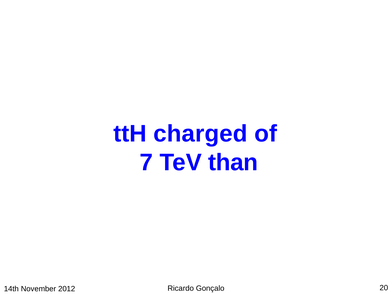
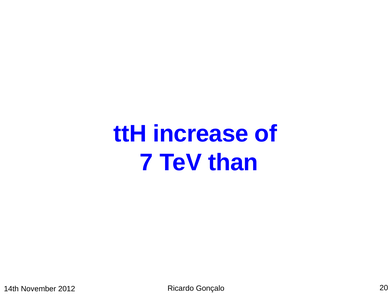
charged: charged -> increase (201, 134)
